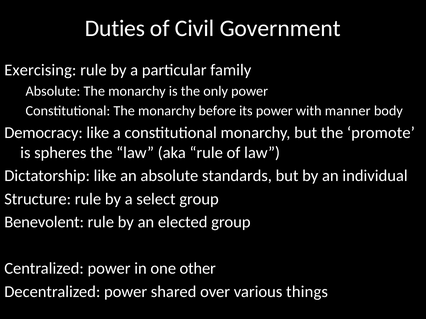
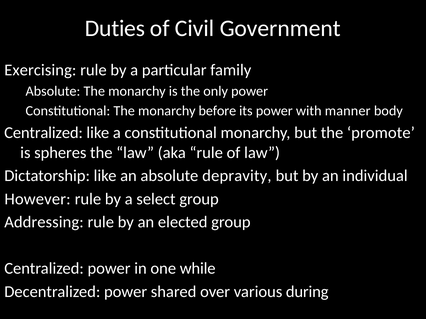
Democracy: Democracy -> Centralized (44, 133)
standards: standards -> depravity (237, 176)
Structure: Structure -> However (38, 199)
Benevolent: Benevolent -> Addressing (44, 223)
other: other -> while (198, 269)
things: things -> during (307, 292)
